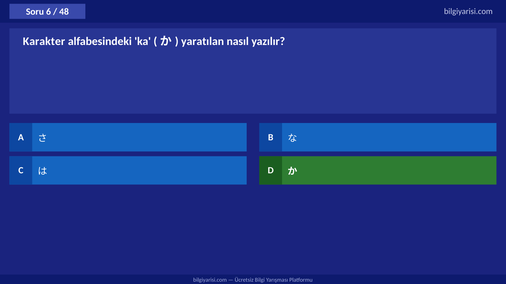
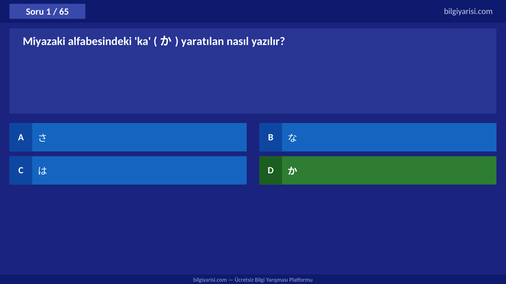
6: 6 -> 1 (48, 12)
48: 48 -> 65 (64, 12)
Karakter: Karakter -> Miyazaki (44, 41)
